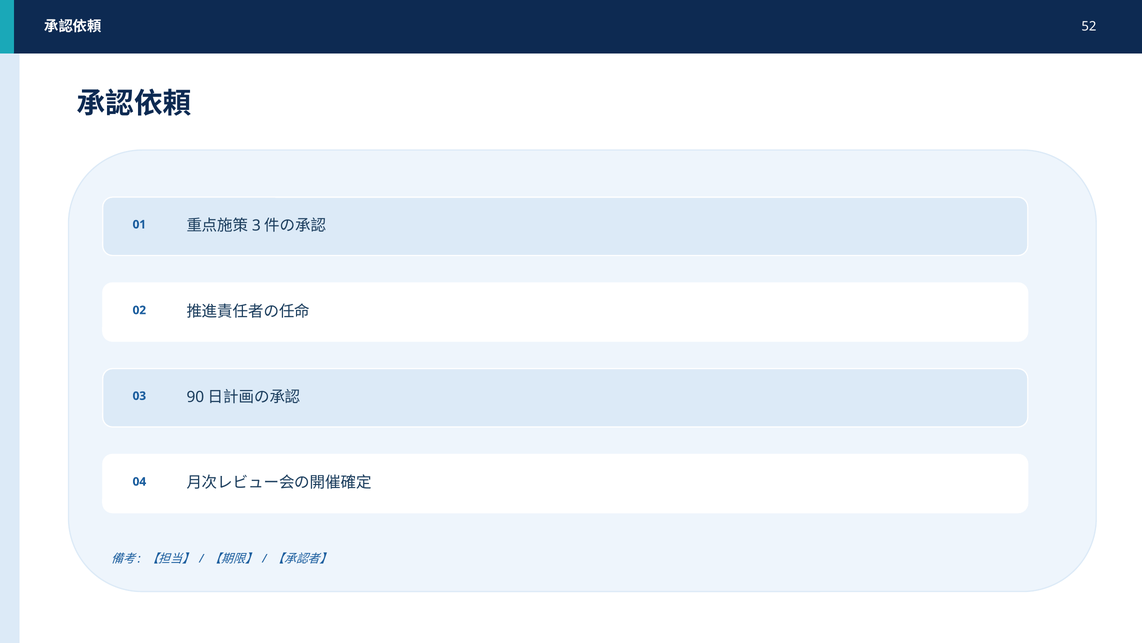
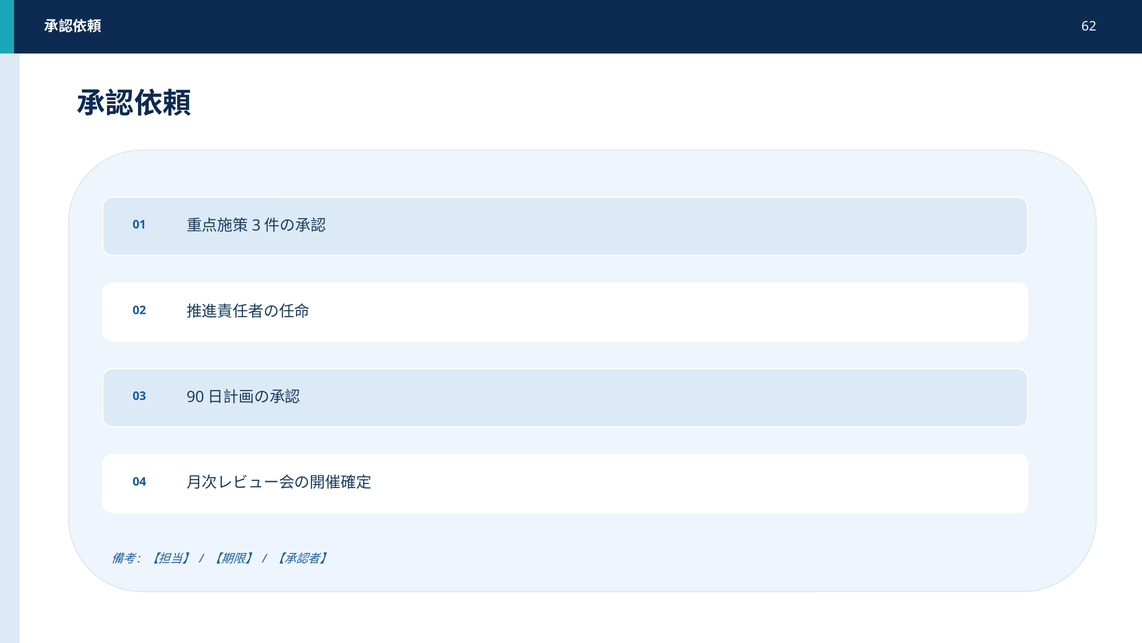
52: 52 -> 62 (1089, 27)
